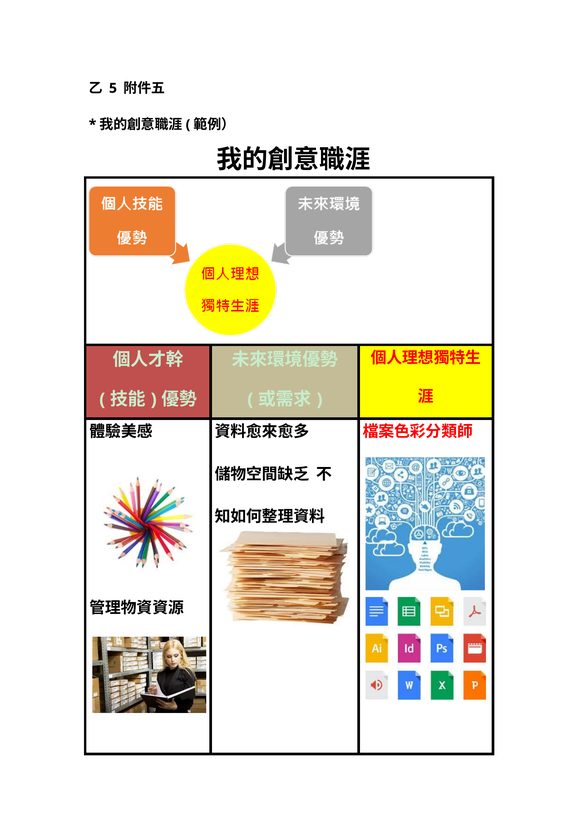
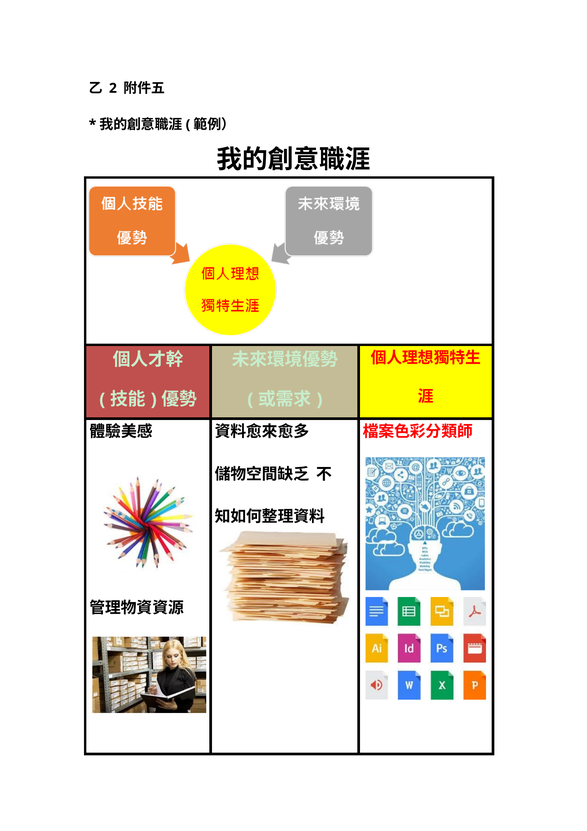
5: 5 -> 2 (113, 88)
